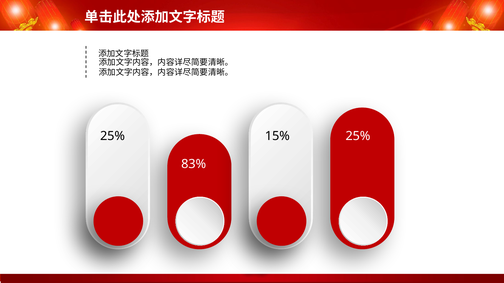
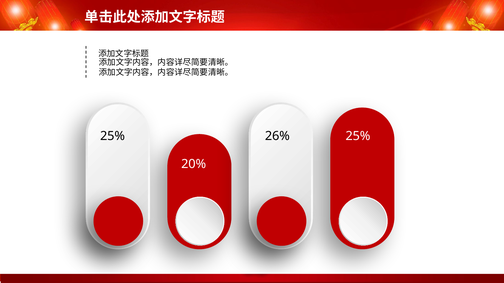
15%: 15% -> 26% (277, 136)
83%: 83% -> 20% (194, 164)
